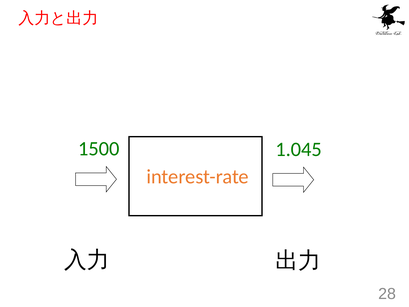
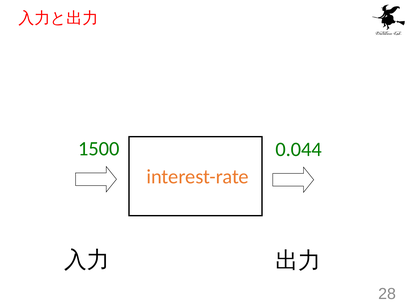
1.045: 1.045 -> 0.044 (299, 149)
